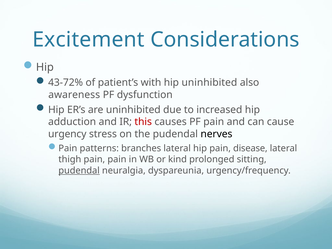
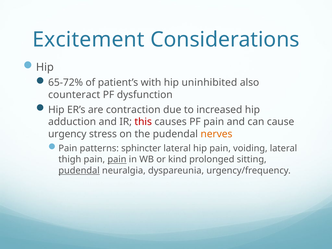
43-72%: 43-72% -> 65-72% (66, 83)
awareness: awareness -> counteract (74, 95)
are uninhibited: uninhibited -> contraction (133, 110)
nerves colour: black -> orange (216, 134)
branches: branches -> sphincter (141, 148)
disease: disease -> voiding (250, 148)
pain underline: none -> present (117, 159)
